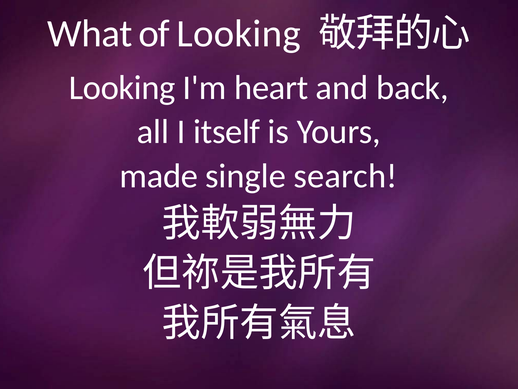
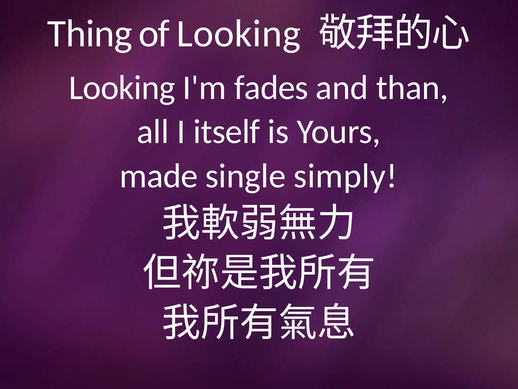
What: What -> Thing (90, 34)
heart: heart -> fades (271, 88)
back: back -> than (412, 88)
search: search -> simply (345, 176)
